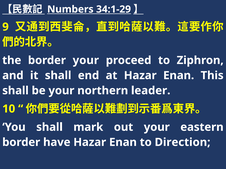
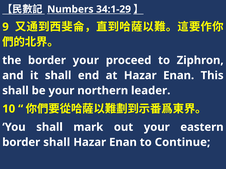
border have: have -> shall (57, 143)
Direction: Direction -> Continue (182, 143)
